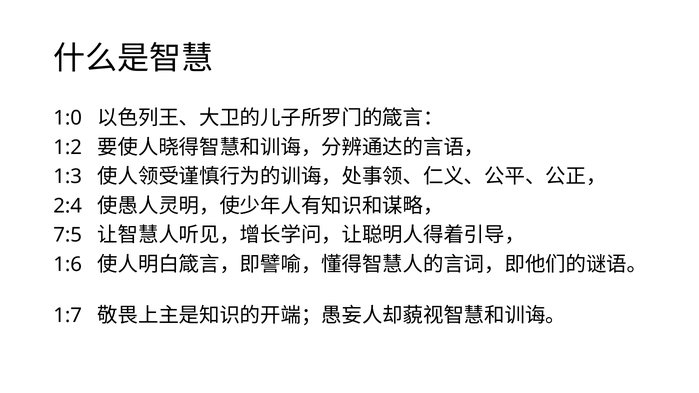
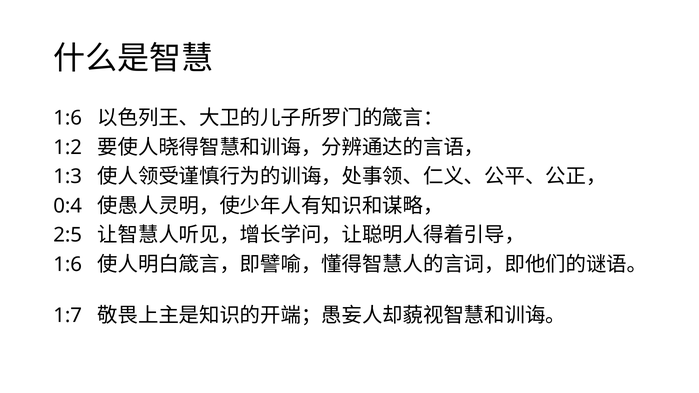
1:0: 1:0 -> 1:6 (68, 118)
2:4: 2:4 -> 0:4 (68, 206)
7:5: 7:5 -> 2:5 (68, 235)
